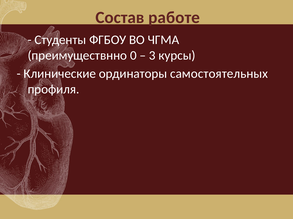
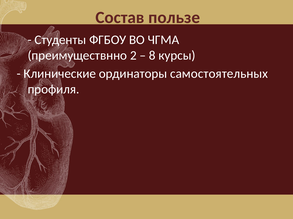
работе: работе -> пользе (174, 17)
0: 0 -> 2 (133, 56)
3: 3 -> 8 (152, 56)
